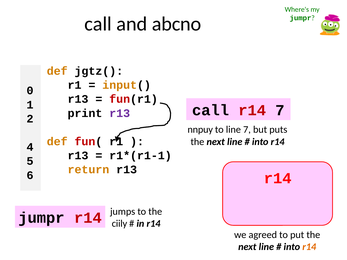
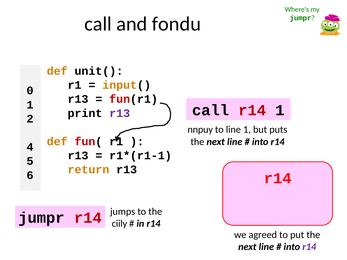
abcno: abcno -> fondu (176, 24)
jgtz(: jgtz( -> unit( (99, 71)
r14 7: 7 -> 1 (280, 110)
line 7: 7 -> 1 (247, 130)
r14 colour: orange -> purple (309, 247)
